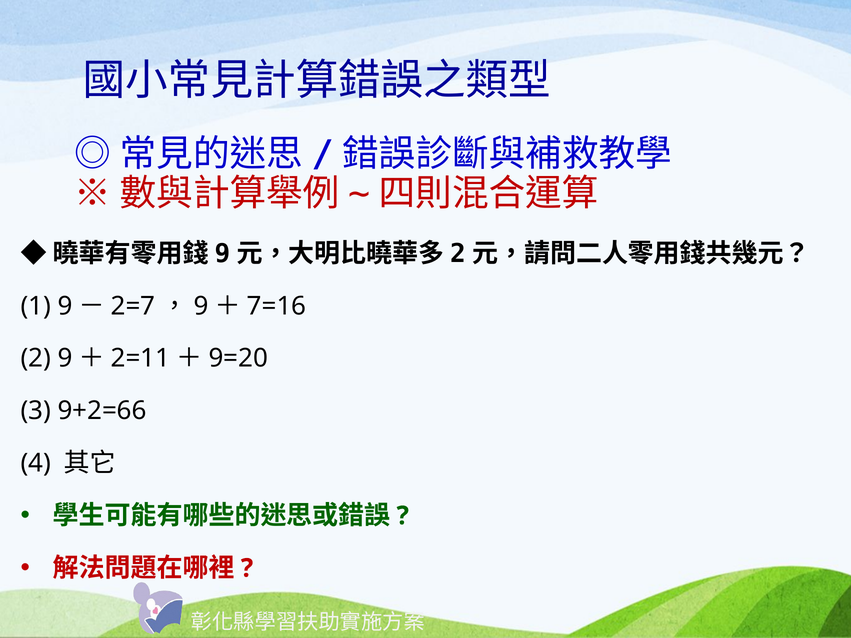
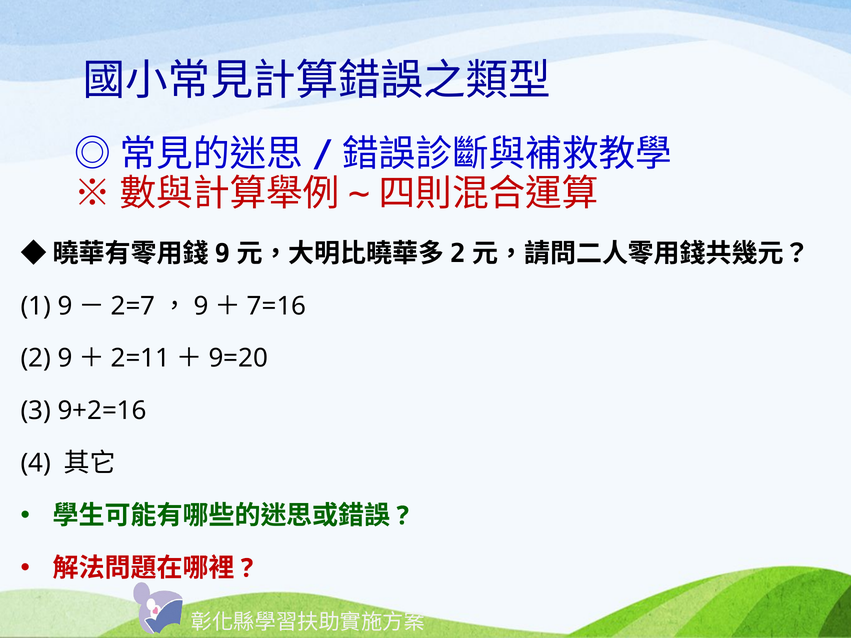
9+2=66: 9+2=66 -> 9+2=16 (102, 411)
